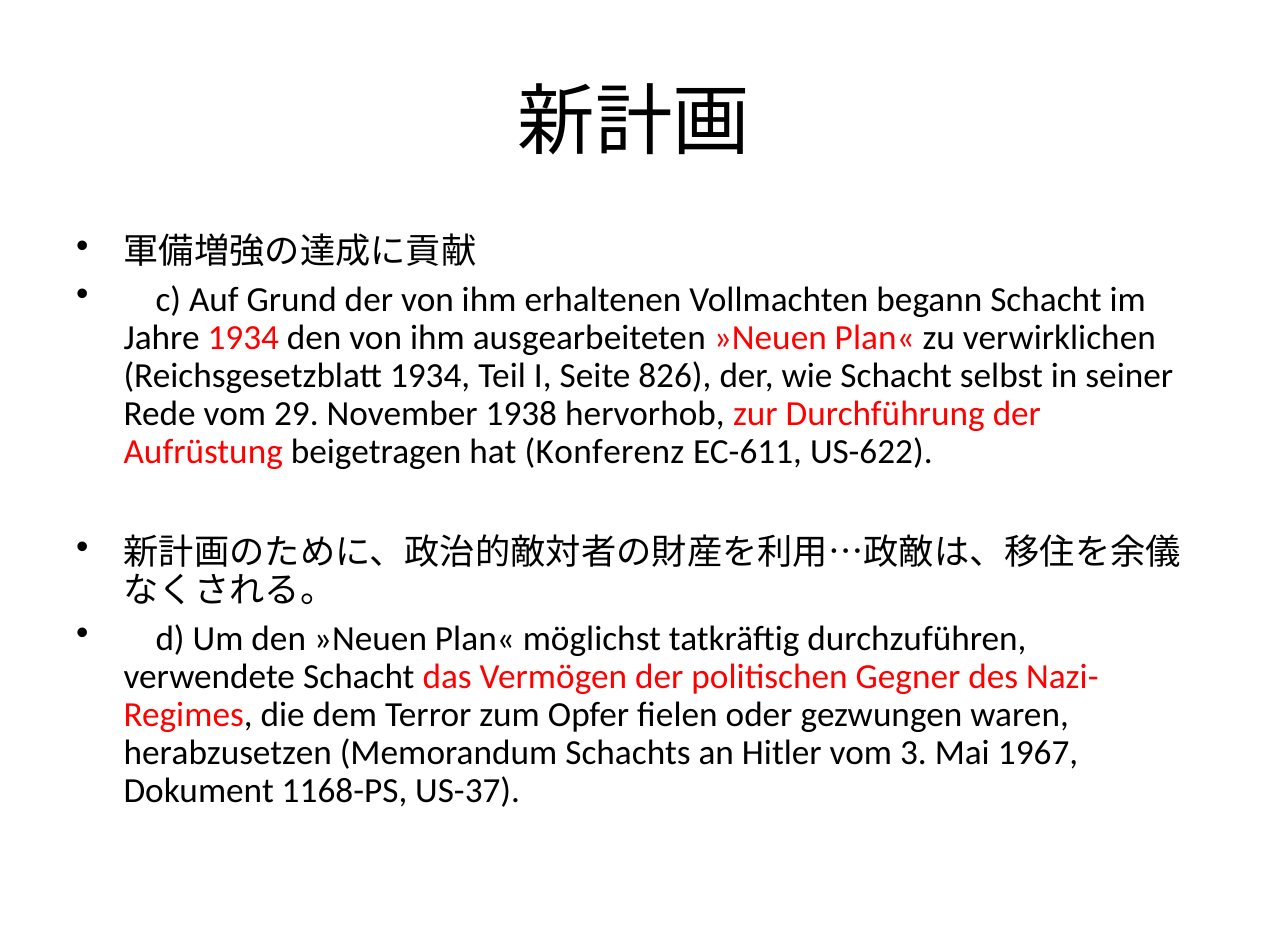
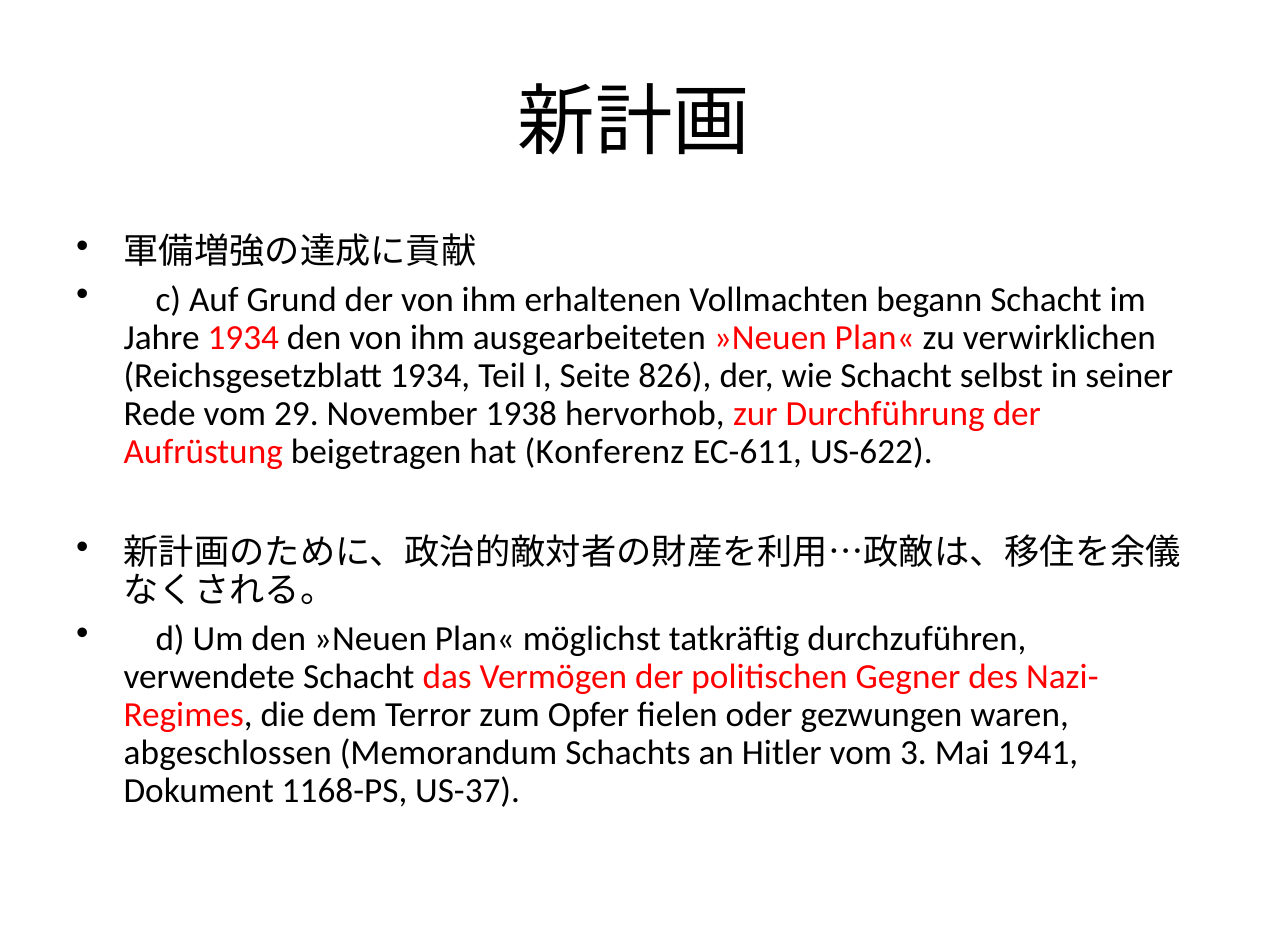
herabzusetzen: herabzusetzen -> abgeschlossen (228, 753)
1967: 1967 -> 1941 (1038, 753)
